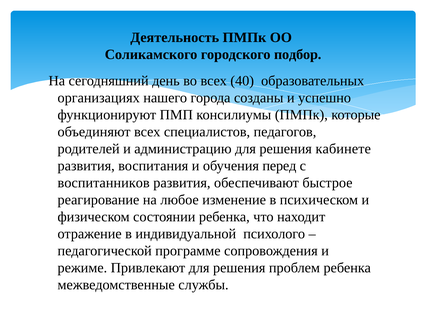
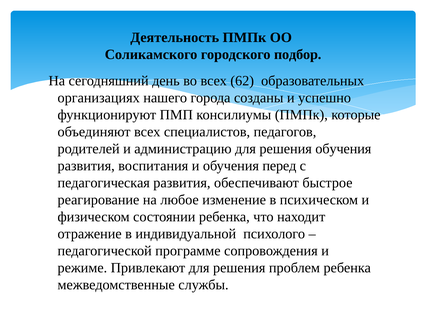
40: 40 -> 62 (242, 81)
решения кабинете: кабинете -> обучения (343, 149)
воспитанников: воспитанников -> педагогическая (104, 183)
